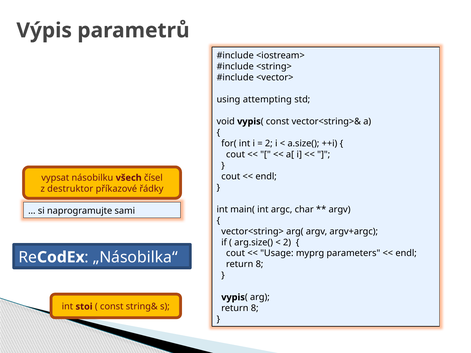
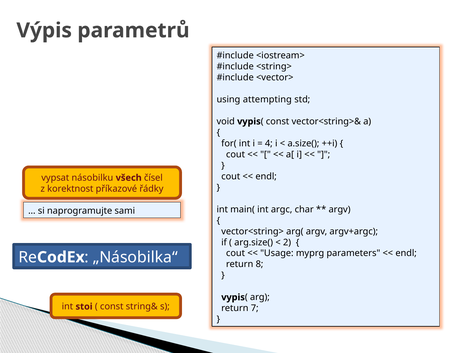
2: 2 -> 4 (269, 144)
destruktor: destruktor -> korektnost (70, 189)
8: 8 -> 7 (255, 308)
